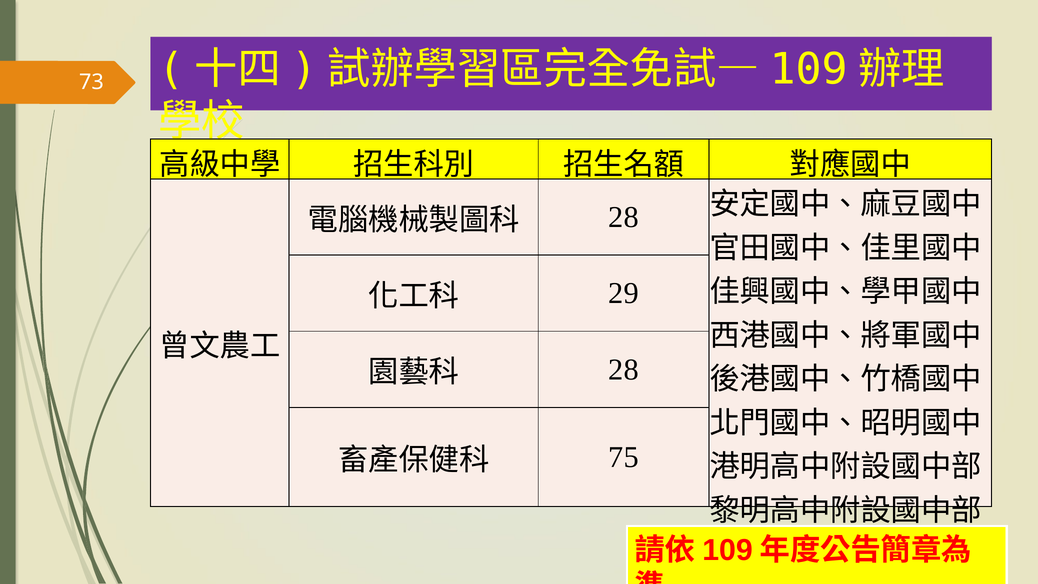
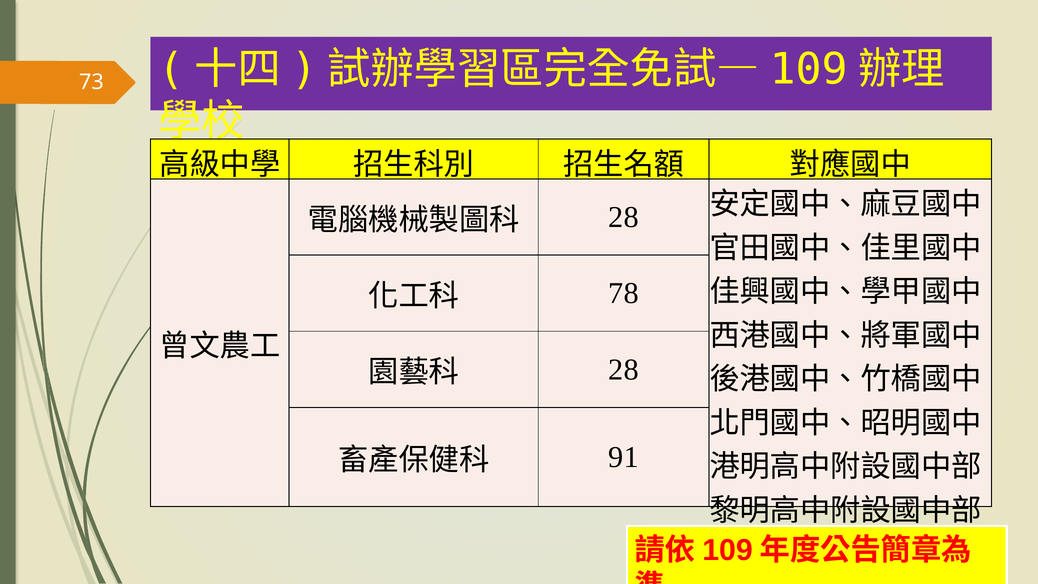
29: 29 -> 78 (624, 293)
75: 75 -> 91 (624, 457)
